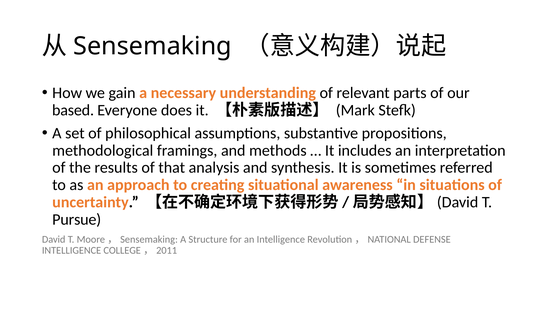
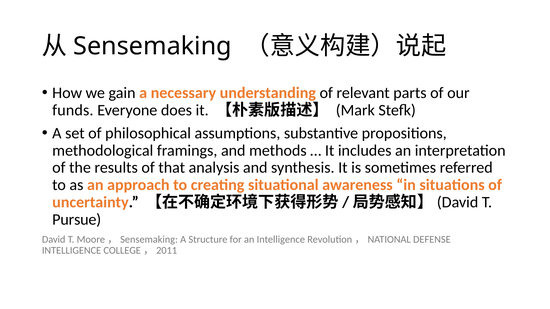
based: based -> funds (73, 110)
